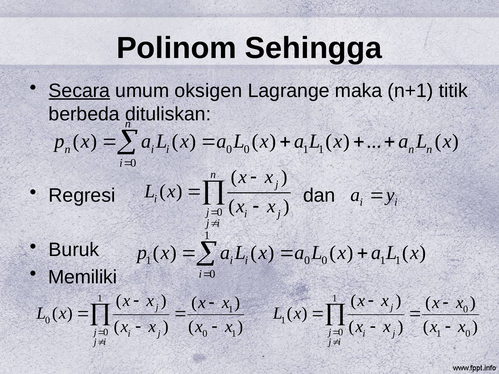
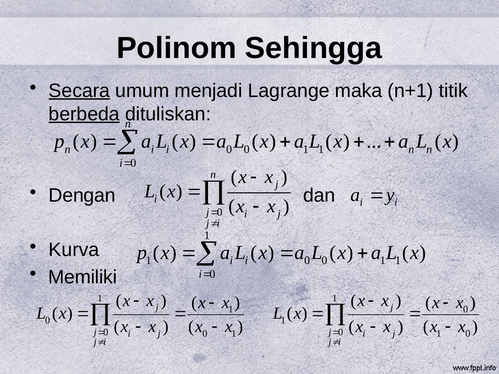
oksigen: oksigen -> menjadi (208, 91)
berbeda underline: none -> present (84, 114)
Regresi: Regresi -> Dengan (82, 196)
Buruk: Buruk -> Kurva (74, 250)
